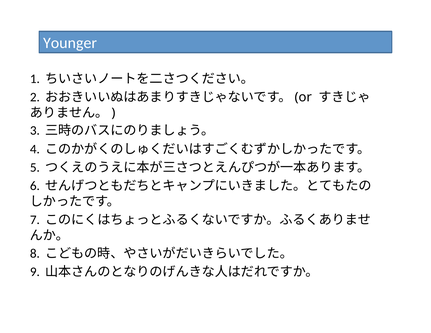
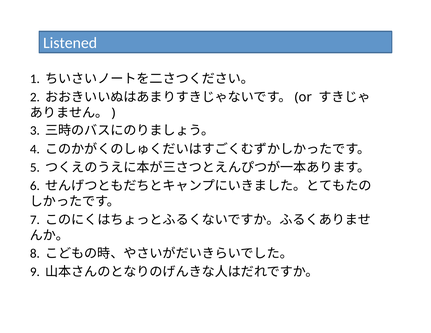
Younger: Younger -> Listened (70, 43)
